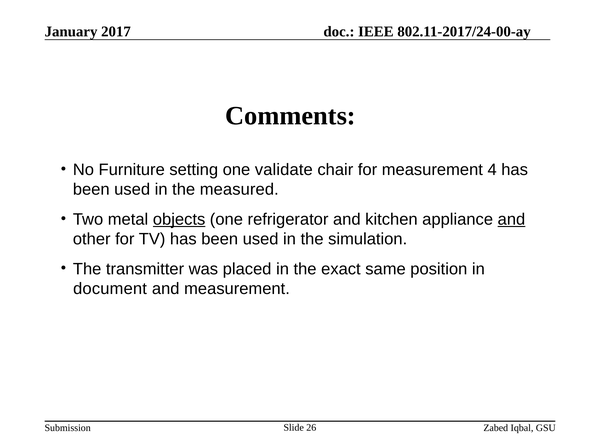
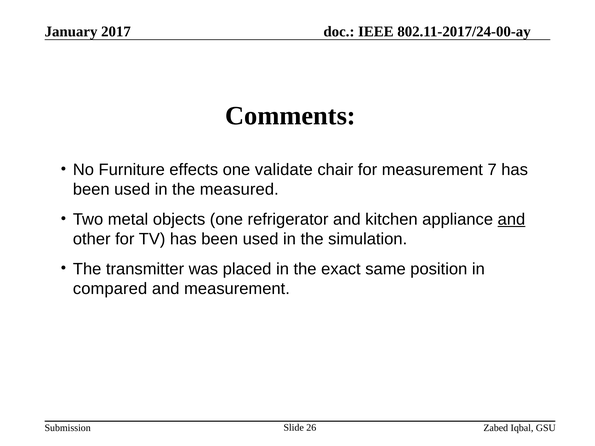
setting: setting -> effects (194, 170)
4: 4 -> 7 (492, 170)
objects underline: present -> none (179, 219)
document: document -> compared (110, 289)
